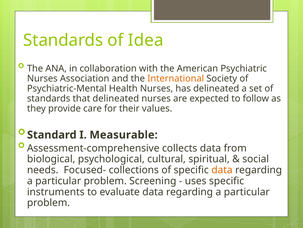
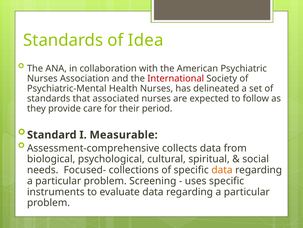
International colour: orange -> red (176, 78)
that delineated: delineated -> associated (116, 98)
values: values -> period (157, 108)
